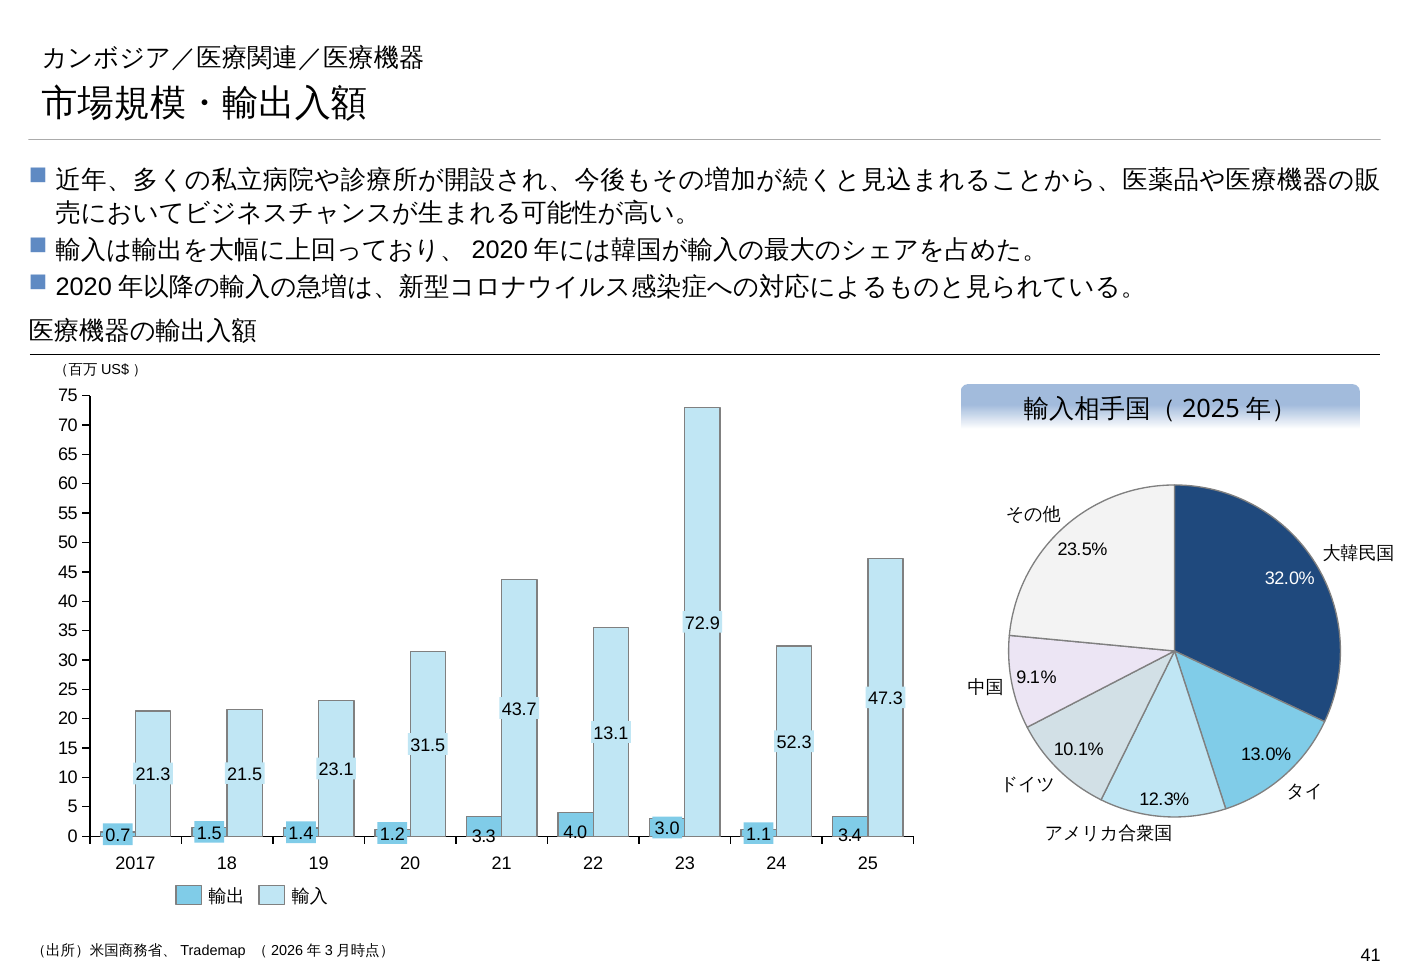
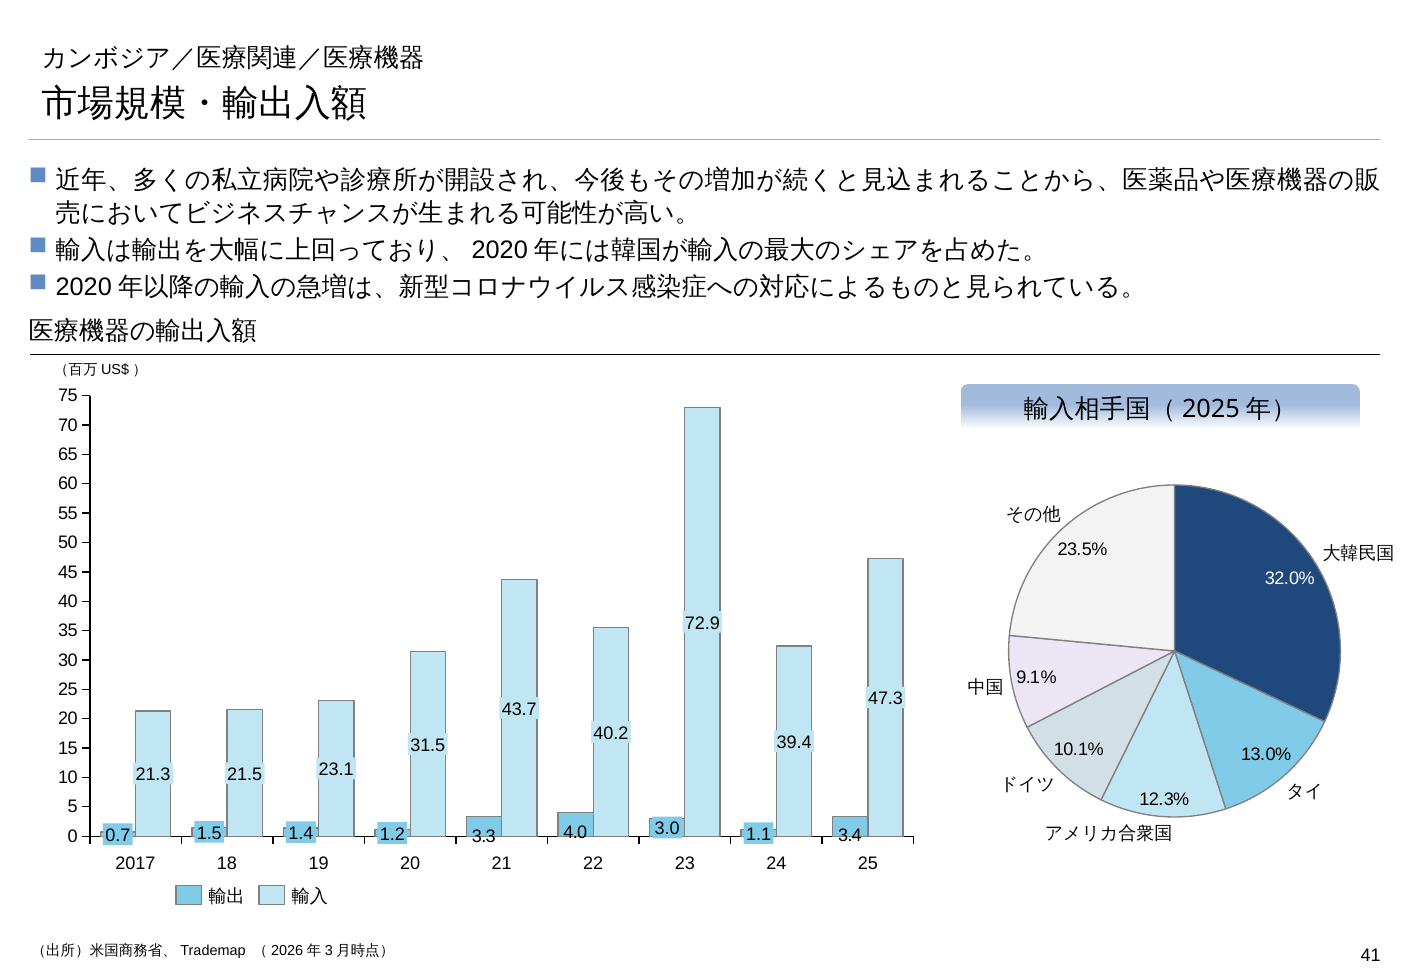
13.1: 13.1 -> 40.2 (611, 733)
52.3: 52.3 -> 39.4 (794, 742)
